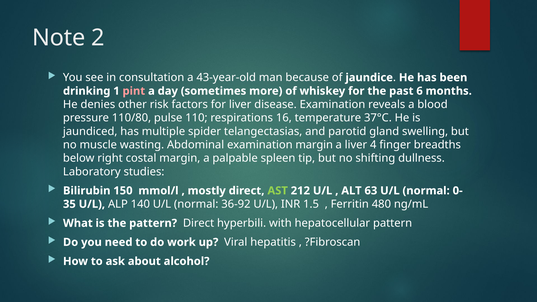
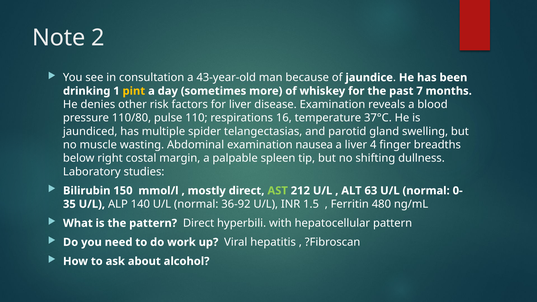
pint colour: pink -> yellow (134, 91)
6: 6 -> 7 (420, 91)
examination margin: margin -> nausea (314, 145)
